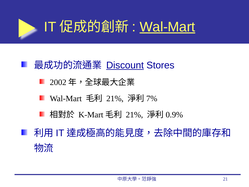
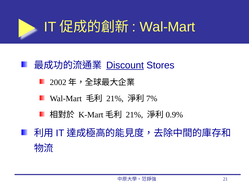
Wal-Mart underline: present -> none (167, 27)
